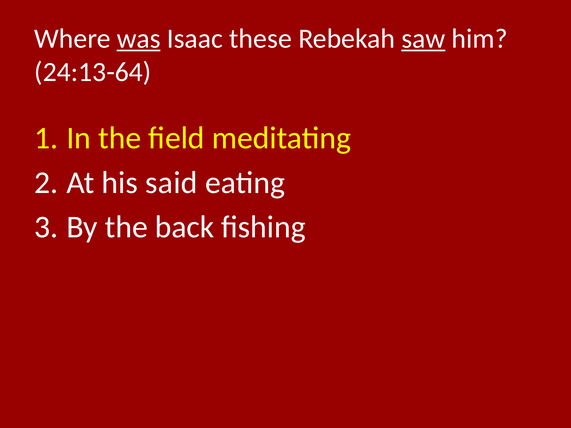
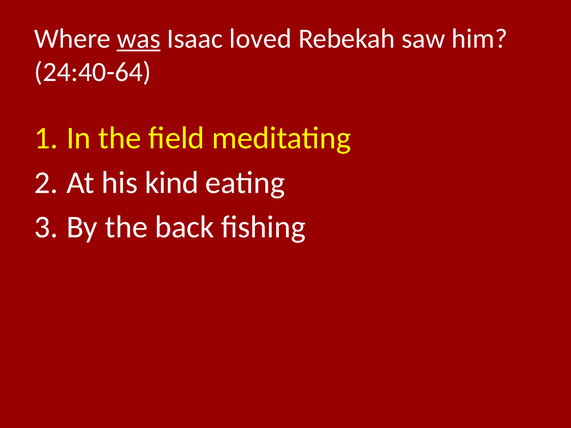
these: these -> loved (261, 39)
saw underline: present -> none (423, 39)
24:13-64: 24:13-64 -> 24:40-64 (93, 72)
said: said -> kind (172, 183)
